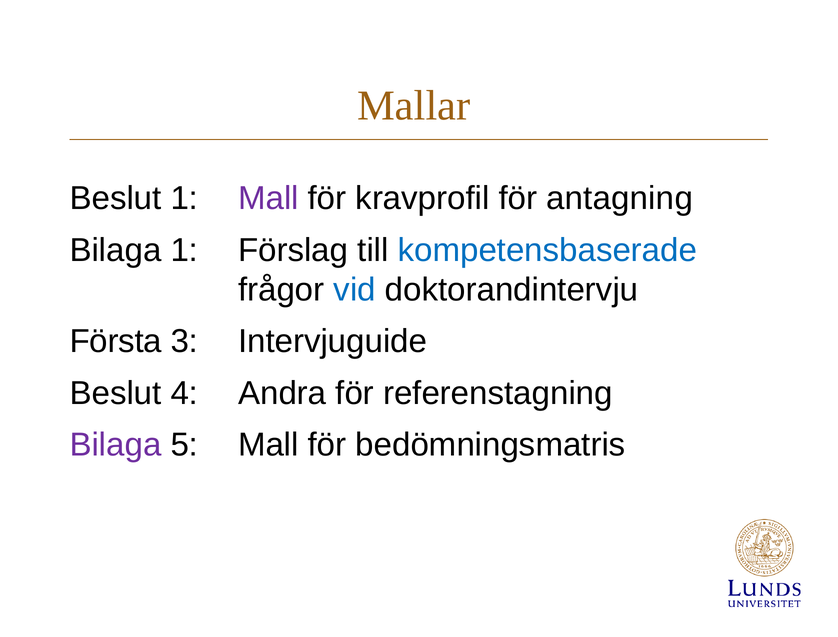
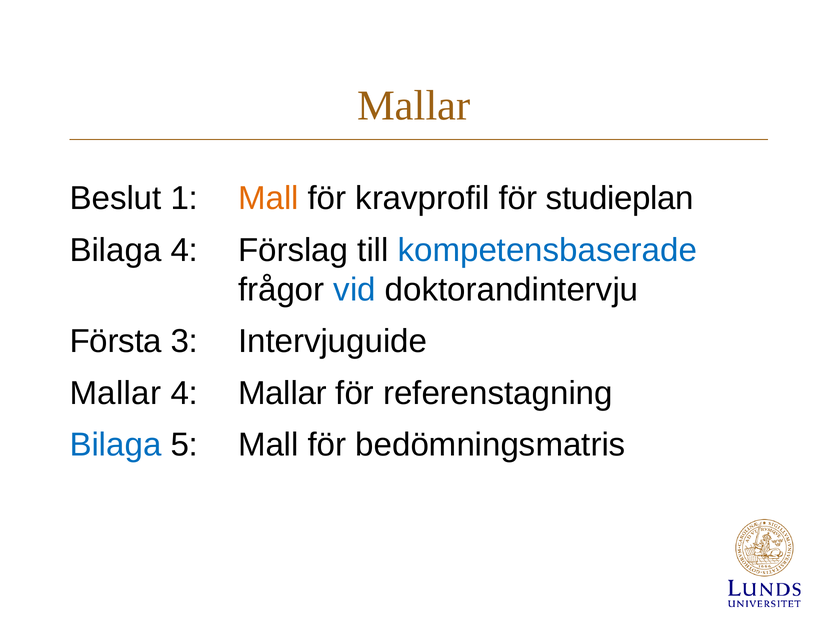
Mall colour: purple -> orange (268, 199)
antagning: antagning -> studieplan (620, 199)
Bilaga 1: 1 -> 4 (184, 250)
Beslut: Beslut -> Mallar (115, 393)
4 Andra: Andra -> Mallar (282, 393)
Bilaga colour: purple -> blue (116, 445)
